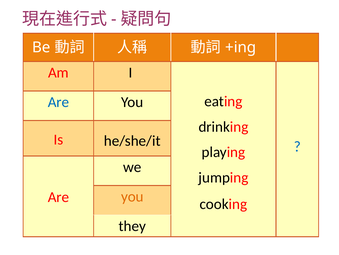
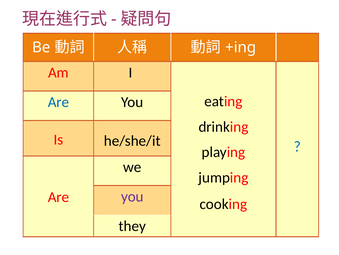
you colour: orange -> purple (132, 196)
